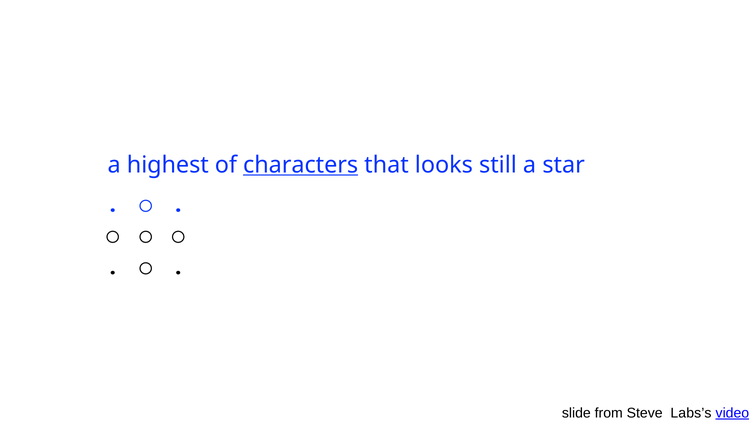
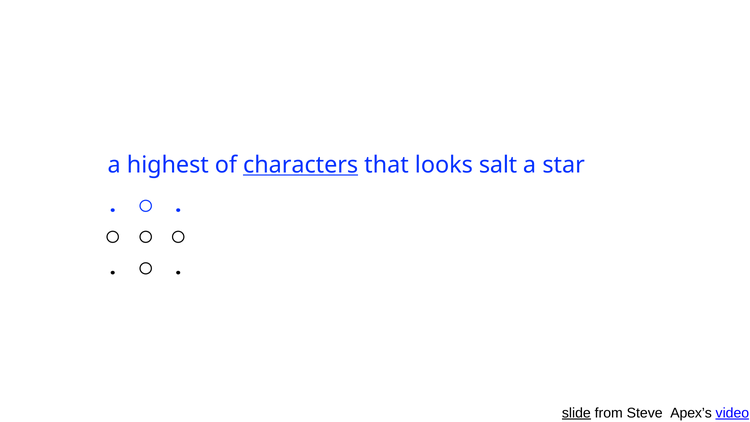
still: still -> salt (498, 165)
slide underline: none -> present (576, 413)
Labs’s: Labs’s -> Apex’s (691, 413)
